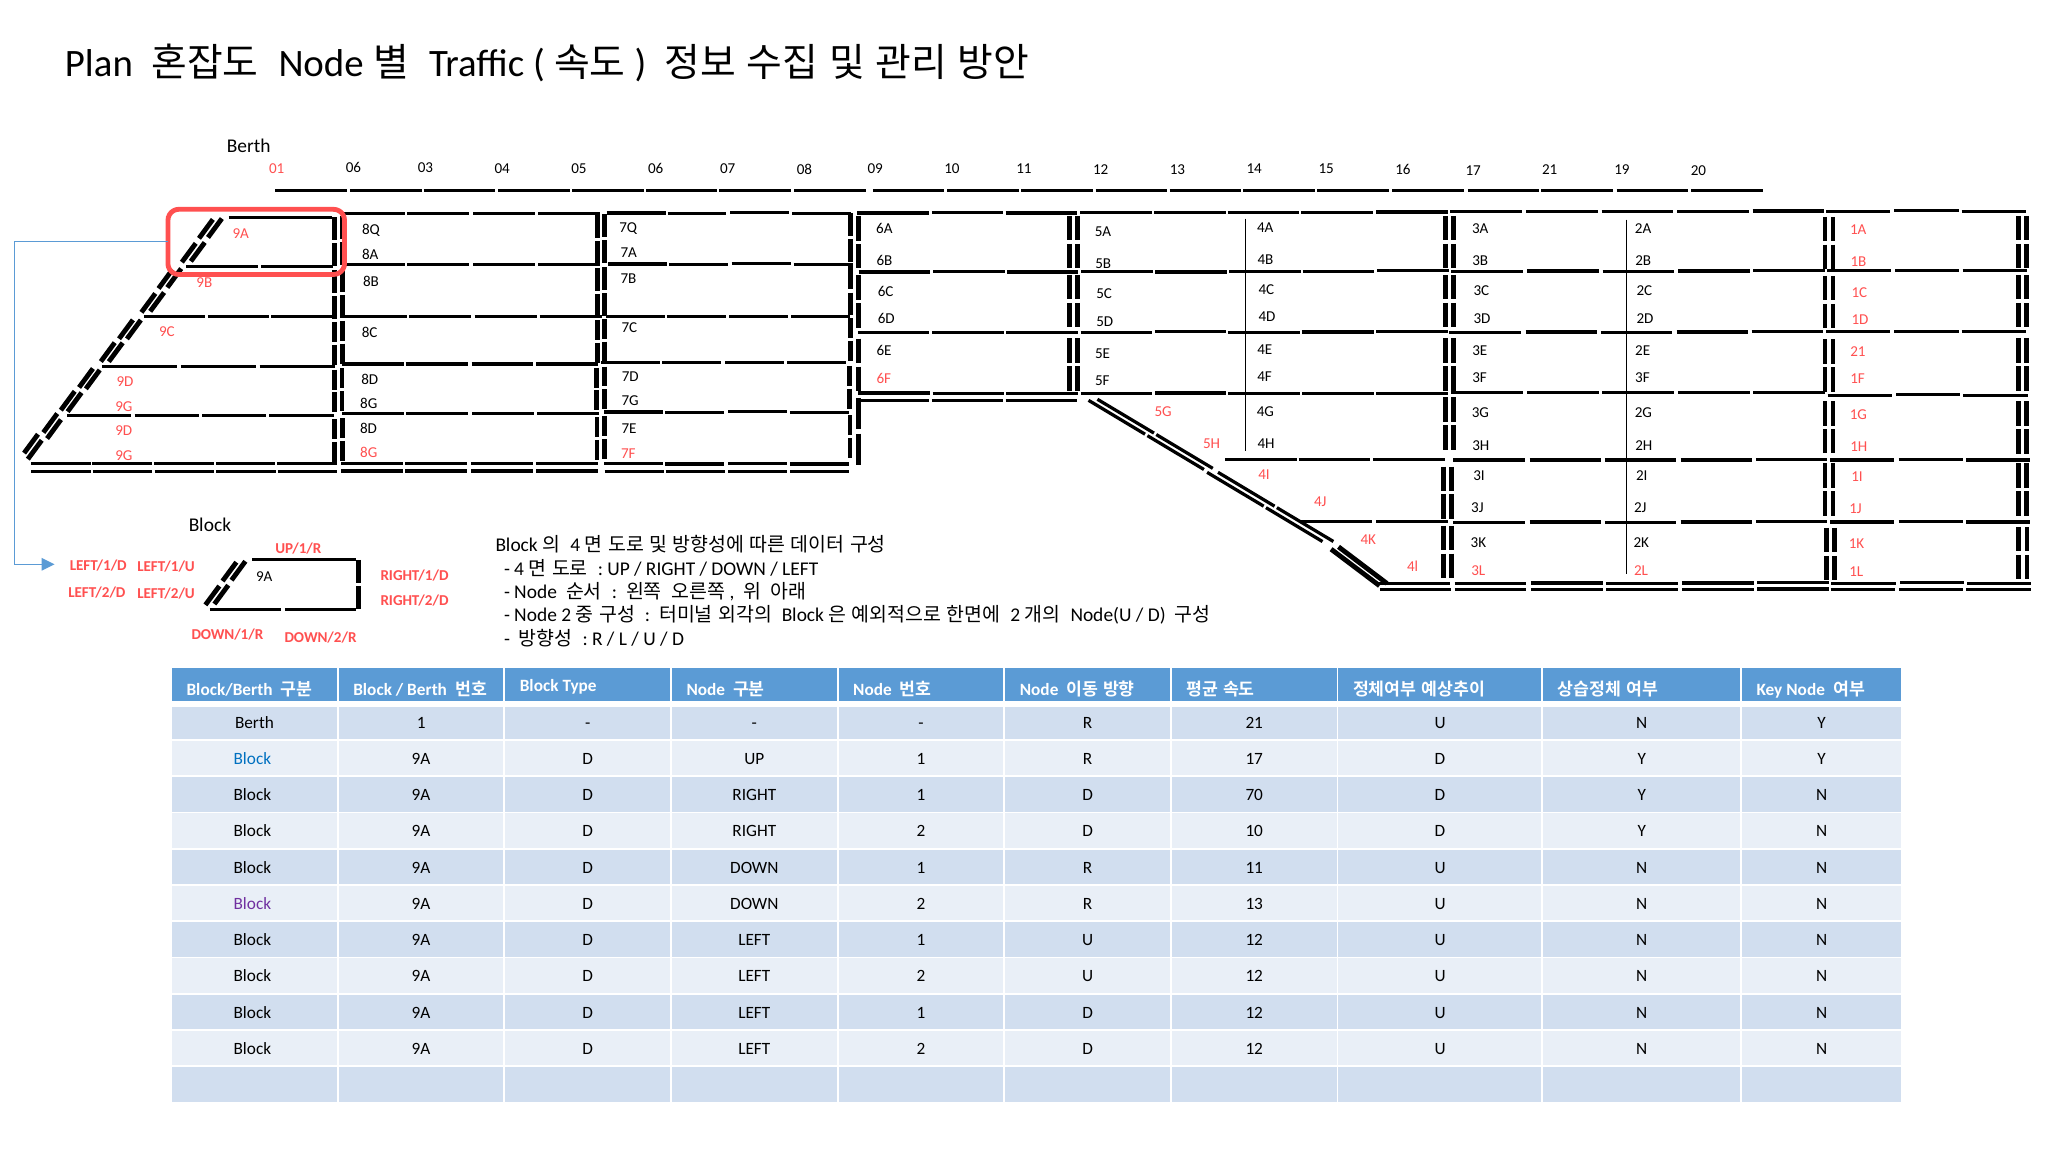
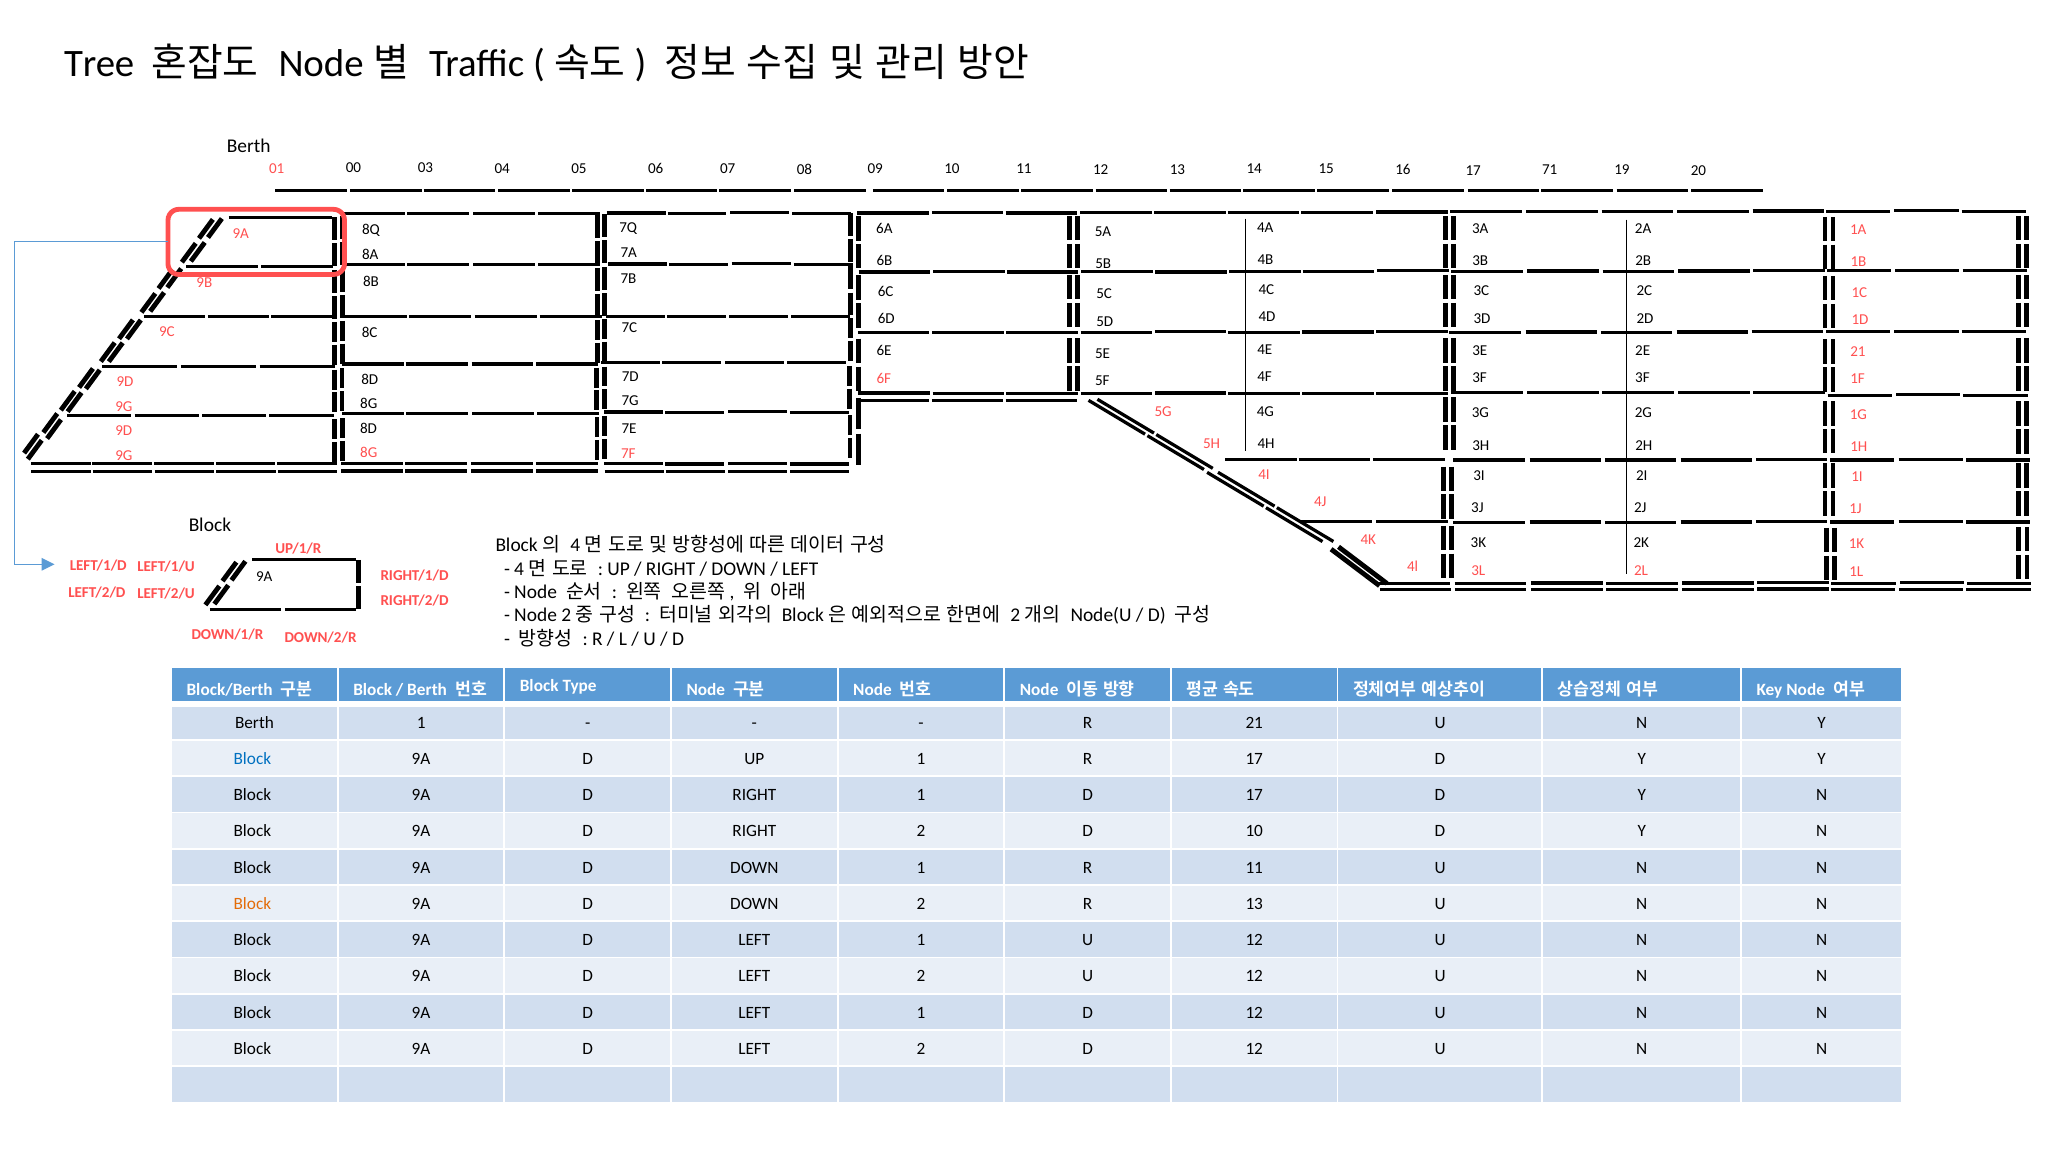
Plan: Plan -> Tree (99, 64)
01 06: 06 -> 00 (353, 168)
17 21: 21 -> 71 (1550, 170)
D 70: 70 -> 17 (1254, 795)
Block colour: purple -> orange (252, 904)
